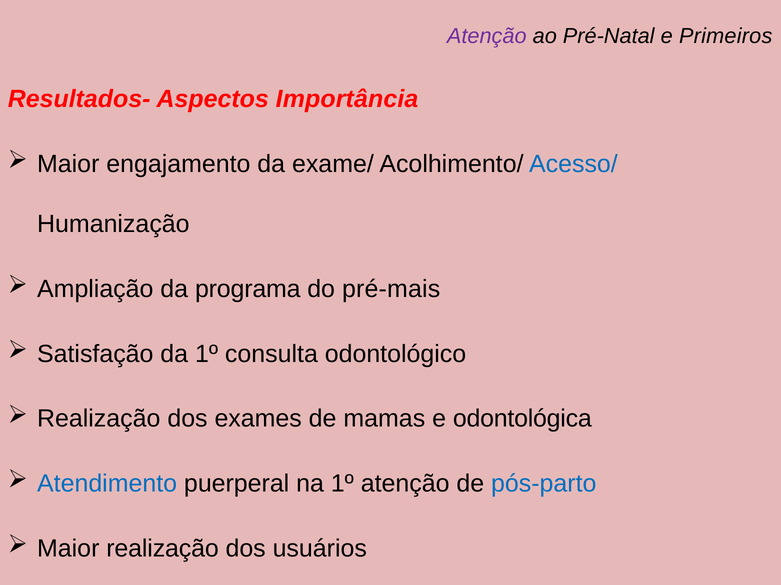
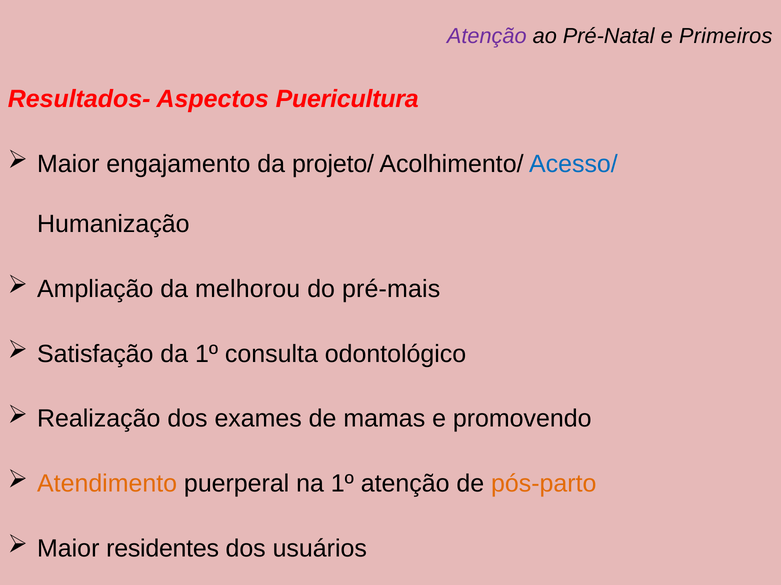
Importância: Importância -> Puericultura (347, 99)
exame/: exame/ -> projeto/ (333, 164)
programa: programa -> melhorou (248, 289)
odontológica: odontológica -> promovendo (522, 419)
Atendimento colour: blue -> orange (107, 484)
pós-parto colour: blue -> orange (544, 484)
Maior realização: realização -> residentes (163, 549)
